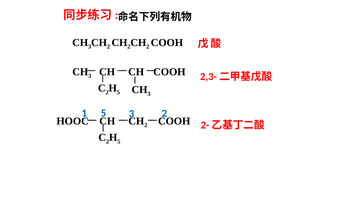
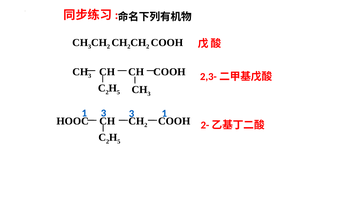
1 5: 5 -> 3 (103, 113)
2: 2 -> 1 (164, 113)
